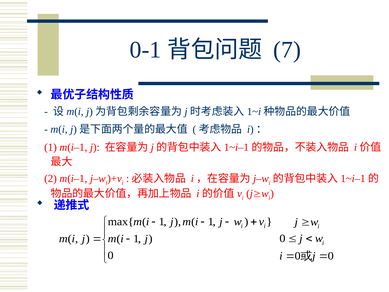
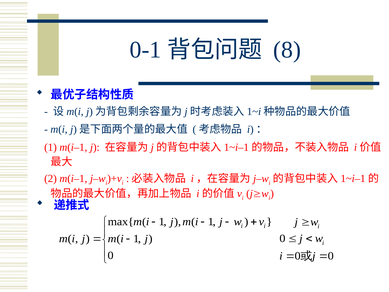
7: 7 -> 8 (287, 50)
